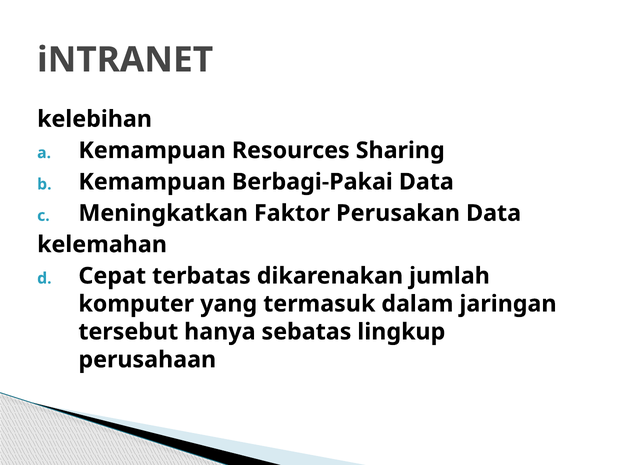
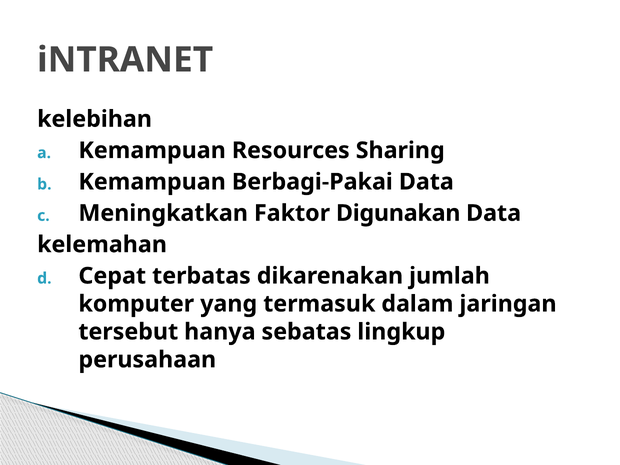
Perusakan: Perusakan -> Digunakan (398, 213)
